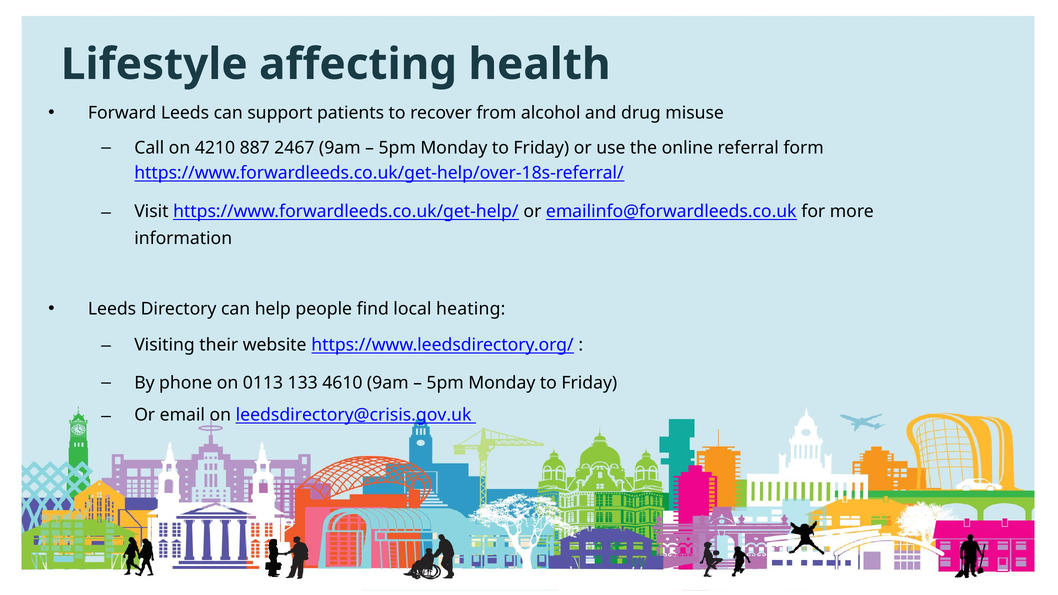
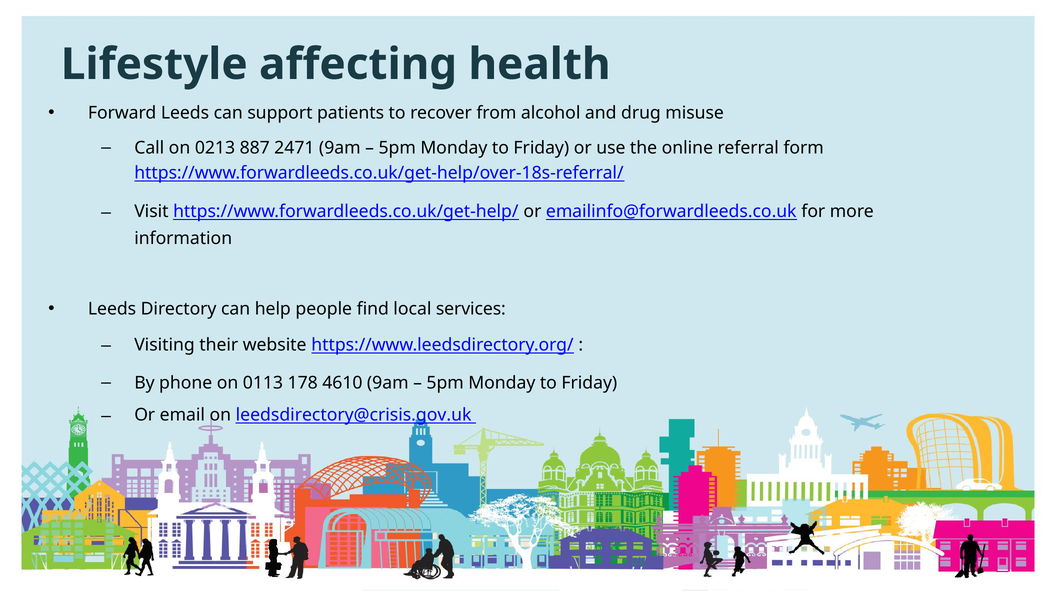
4210: 4210 -> 0213 (215, 148)
2467: 2467 -> 2471 (294, 148)
heating: heating -> services (471, 309)
133: 133 -> 178 (303, 383)
